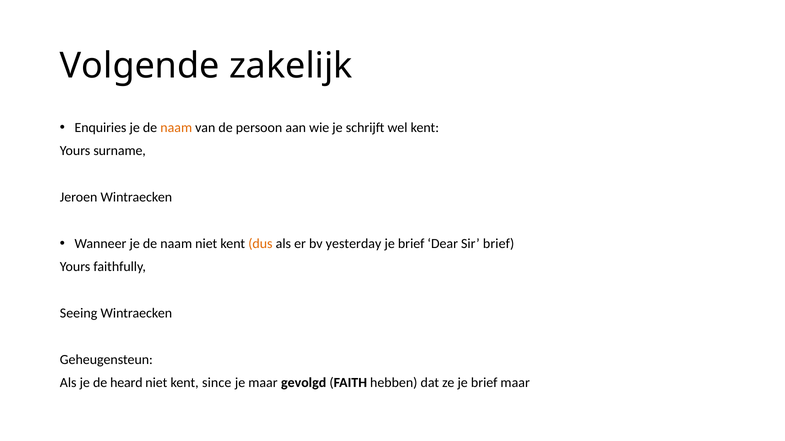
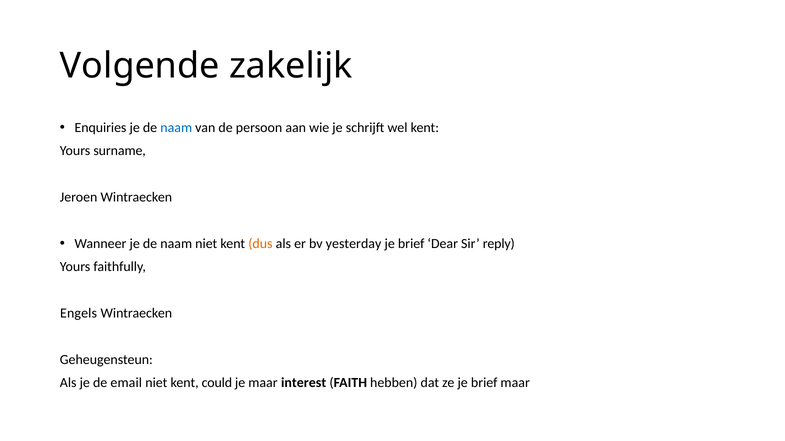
naam colour: orange -> blue (176, 128)
Sir brief: brief -> reply (499, 244)
Seeing: Seeing -> Engels (79, 314)
heard: heard -> email (126, 383)
since: since -> could (217, 383)
gevolgd: gevolgd -> interest (304, 383)
